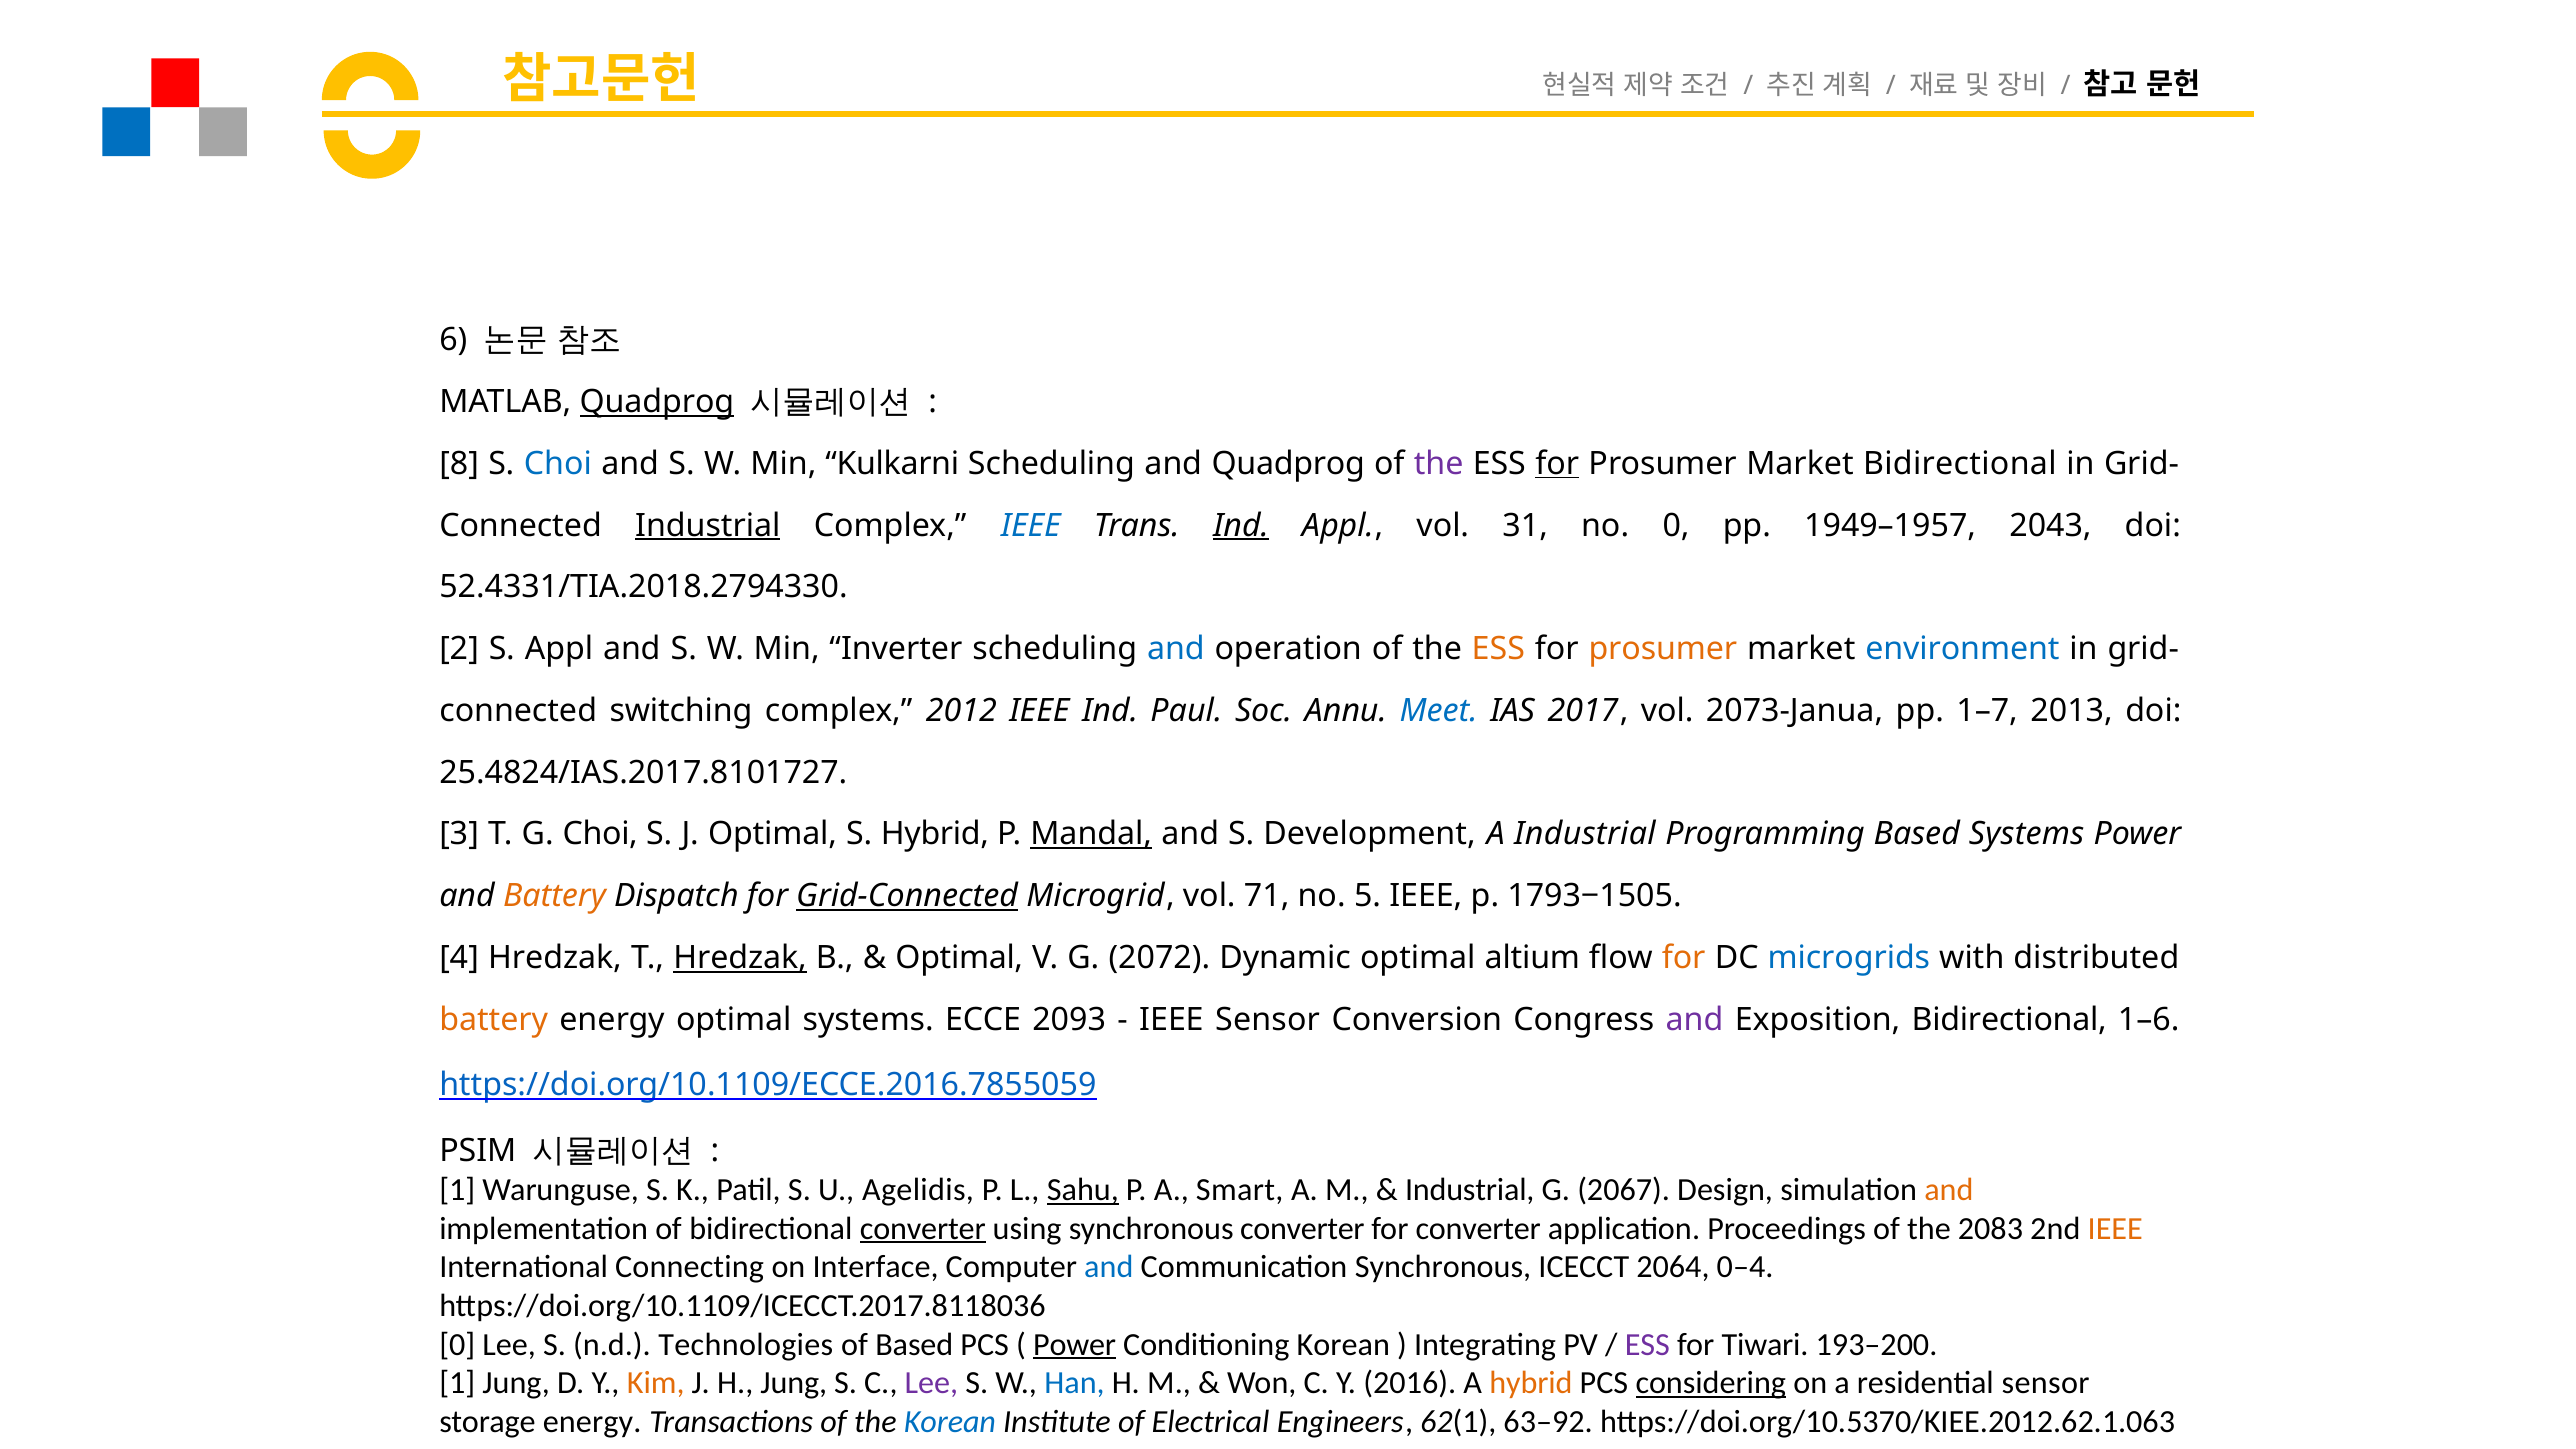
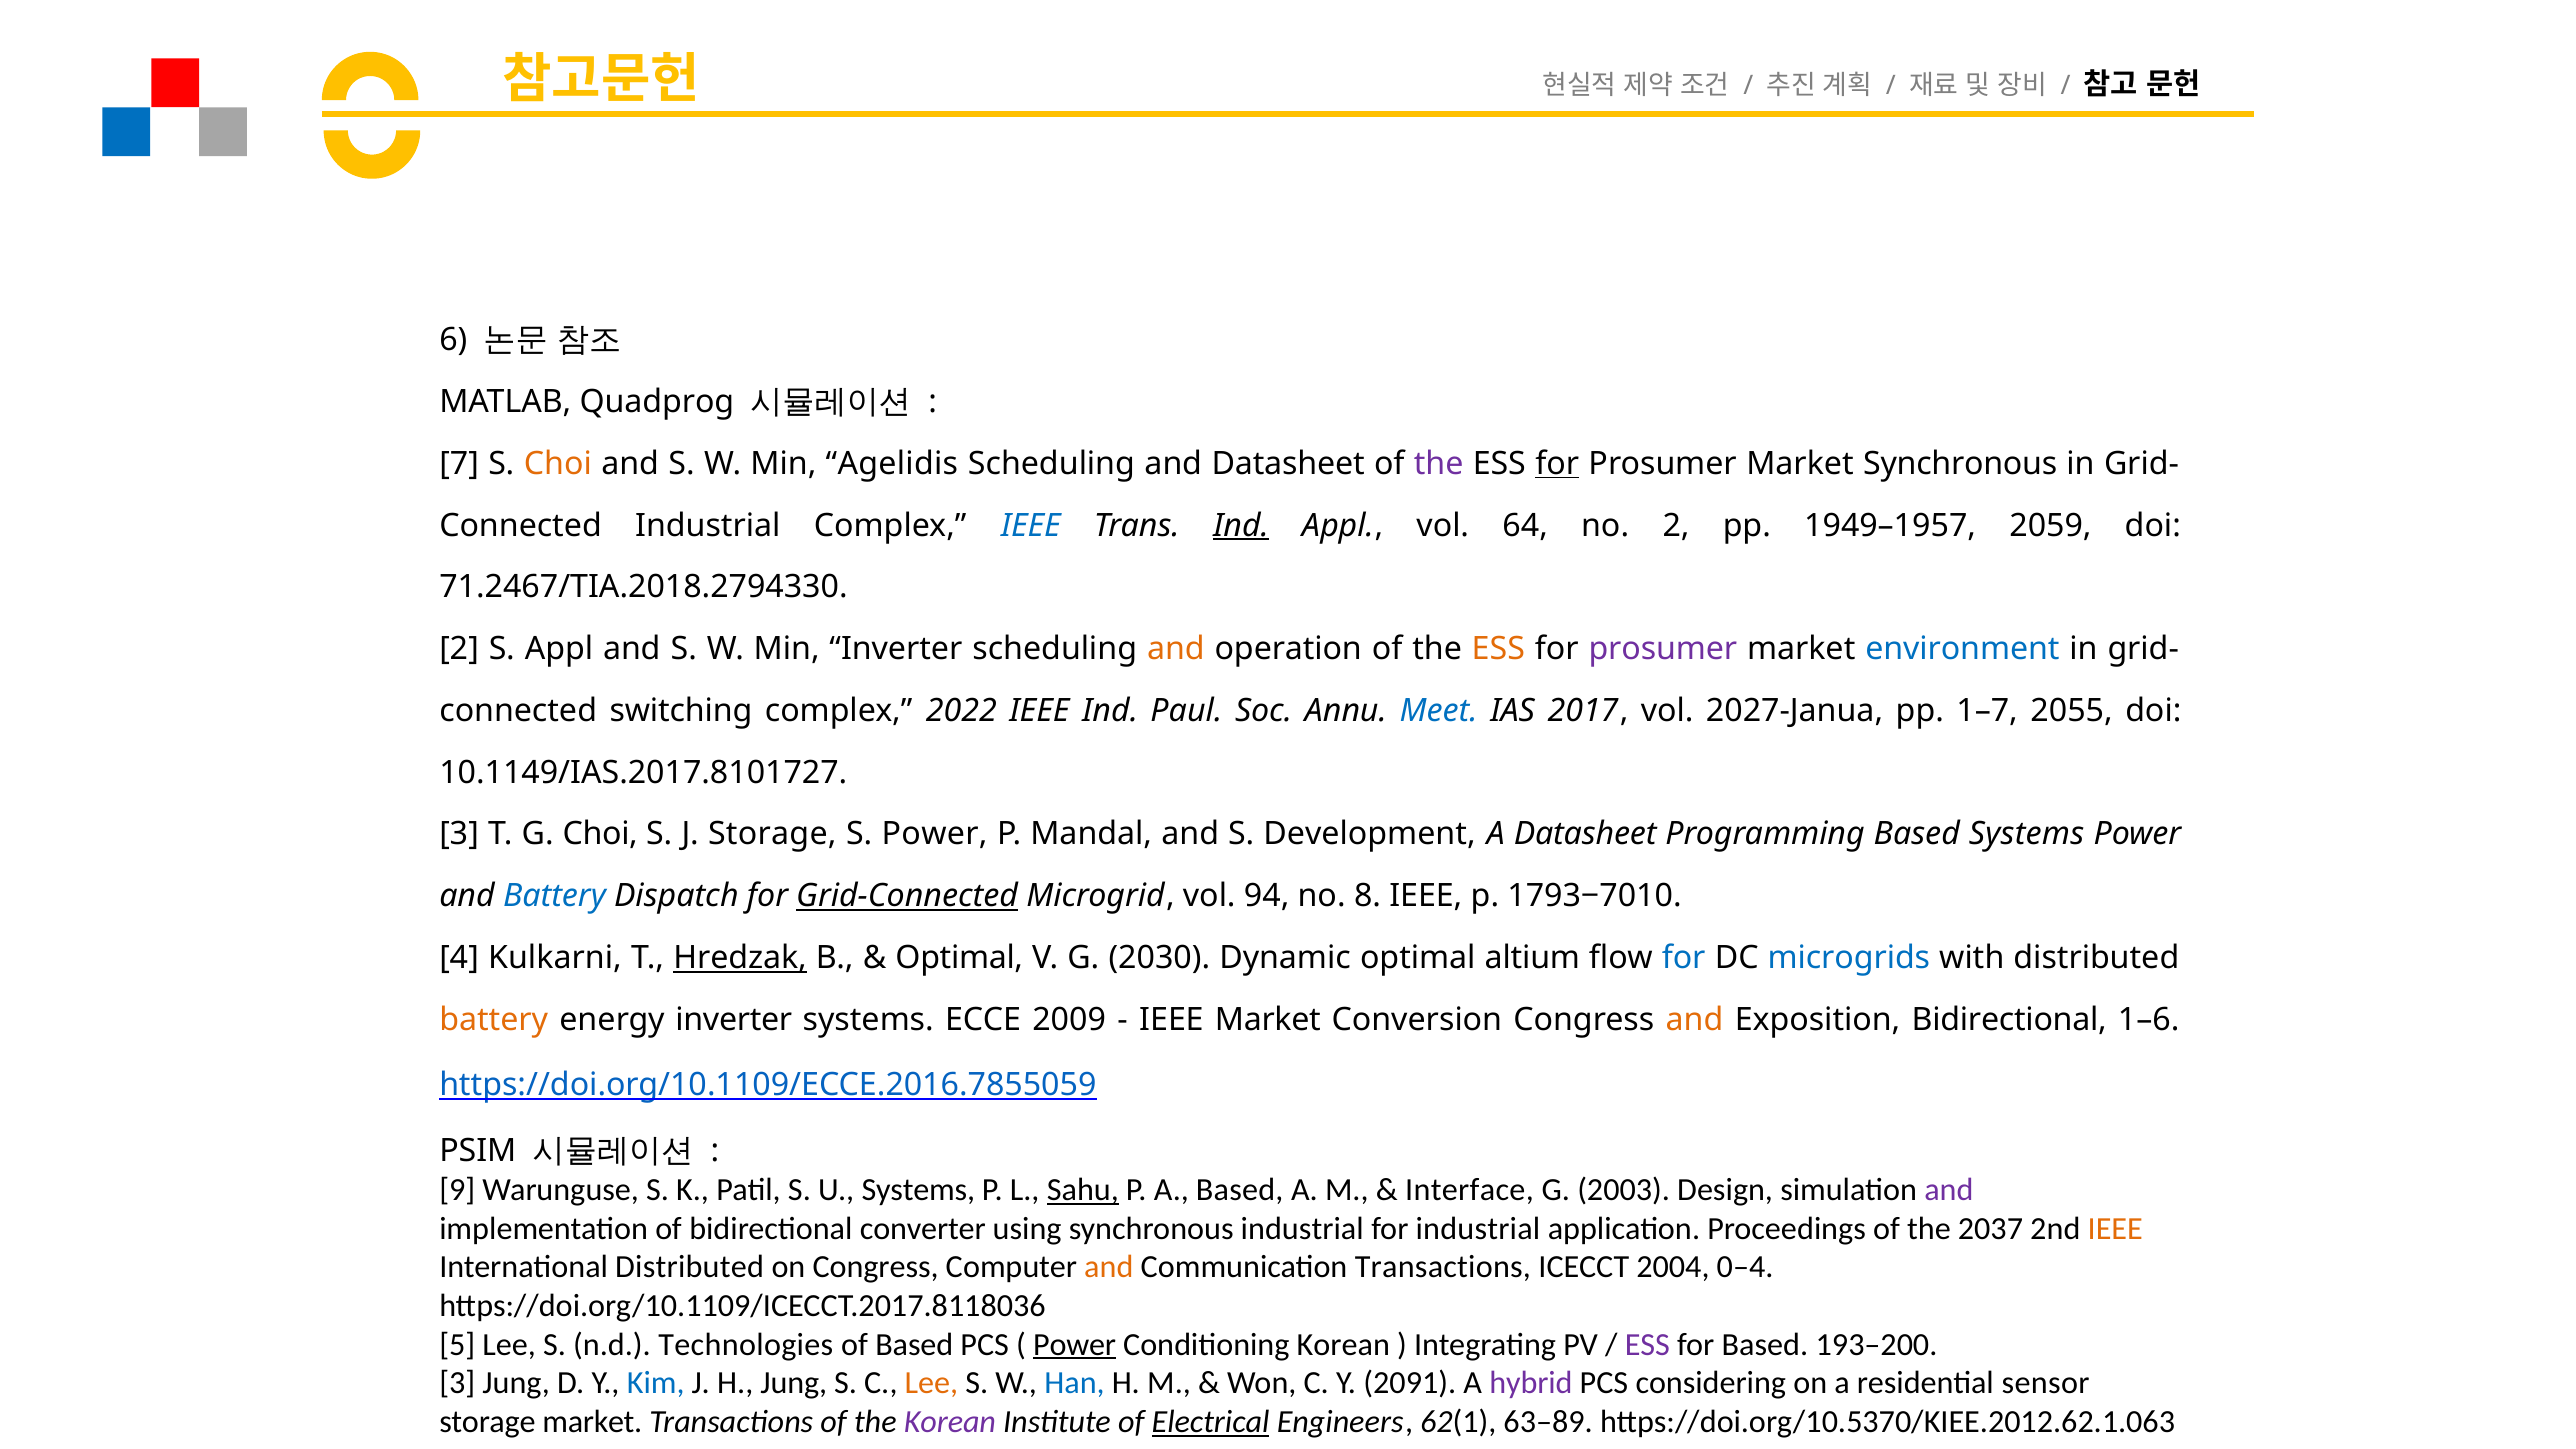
Quadprog underline: present -> none (657, 402)
8: 8 -> 7 (459, 464)
Choi colour: blue -> orange (558, 464)
Kulkarni: Kulkarni -> Agelidis (892, 464)
and Quadprog: Quadprog -> Datasheet (1288, 464)
Market Bidirectional: Bidirectional -> Synchronous (1960, 464)
Industrial underline: present -> none (708, 525)
31: 31 -> 64 (1525, 525)
no 0: 0 -> 2 (1676, 525)
2043: 2043 -> 2059 (2050, 525)
52.4331/TIA.2018.2794330: 52.4331/TIA.2018.2794330 -> 71.2467/TIA.2018.2794330 (643, 587)
and colour: blue -> orange (1176, 649)
prosumer colour: orange -> purple (1663, 649)
2012: 2012 -> 2022 (961, 711)
2073-Janua: 2073-Janua -> 2027-Janua (1795, 711)
2013: 2013 -> 2055 (2072, 711)
25.4824/IAS.2017.8101727: 25.4824/IAS.2017.8101727 -> 10.1149/IAS.2017.8101727 (643, 772)
J Optimal: Optimal -> Storage (772, 834)
S Hybrid: Hybrid -> Power (935, 834)
Mandal underline: present -> none (1091, 834)
A Industrial: Industrial -> Datasheet (1585, 834)
Battery colour: orange -> blue (554, 896)
71: 71 -> 94 (1267, 896)
5: 5 -> 8 (1368, 896)
1793−1505: 1793−1505 -> 1793−7010 (1594, 896)
4 Hredzak: Hredzak -> Kulkarni (555, 958)
2072: 2072 -> 2030 (1159, 958)
for colour: orange -> blue (1684, 958)
energy optimal: optimal -> inverter (734, 1019)
2093: 2093 -> 2009 (1069, 1019)
IEEE Sensor: Sensor -> Market (1268, 1019)
and colour: purple -> orange (1694, 1019)
1: 1 -> 9 (457, 1190)
U Agelidis: Agelidis -> Systems (918, 1190)
A Smart: Smart -> Based (1240, 1190)
Industrial: Industrial -> Interface (1469, 1190)
2067: 2067 -> 2003 (1624, 1190)
and colour: orange -> purple (1949, 1190)
converter underline: present -> none (923, 1229)
synchronous converter: converter -> industrial (1302, 1229)
for converter: converter -> industrial (1478, 1229)
2083: 2083 -> 2037 (1990, 1229)
International Connecting: Connecting -> Distributed (690, 1267)
on Interface: Interface -> Congress (876, 1267)
and colour: blue -> orange (1109, 1267)
Communication Synchronous: Synchronous -> Transactions (1443, 1267)
2064: 2064 -> 2004 (1673, 1267)
0: 0 -> 5 (457, 1345)
for Tiwari: Tiwari -> Based (1765, 1345)
1: 1 -> 3 (457, 1383)
Kim colour: orange -> blue (656, 1383)
Lee colour: purple -> orange (931, 1383)
2016: 2016 -> 2091 (1410, 1383)
hybrid colour: orange -> purple (1531, 1383)
considering underline: present -> none (1711, 1383)
storage energy: energy -> market (592, 1422)
Korean colour: blue -> purple (950, 1422)
Electrical underline: none -> present (1211, 1422)
63–92: 63–92 -> 63–89 (1548, 1422)
